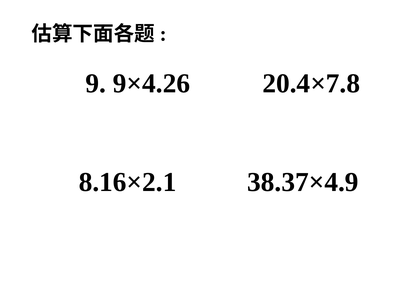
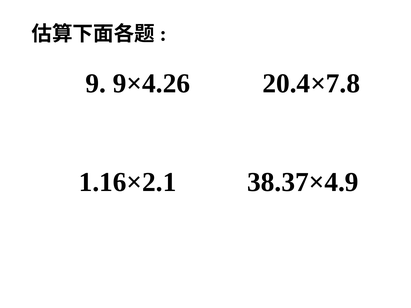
8.16×2.1: 8.16×2.1 -> 1.16×2.1 (128, 182)
